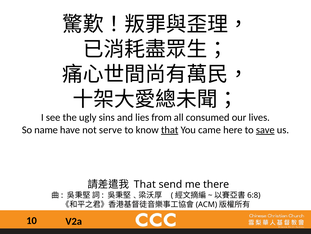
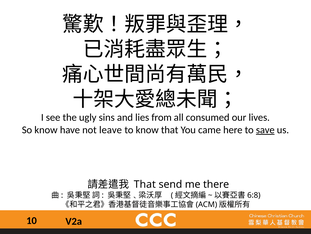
So name: name -> know (46, 129)
serve: serve -> leave (111, 129)
that underline: present -> none (170, 129)
